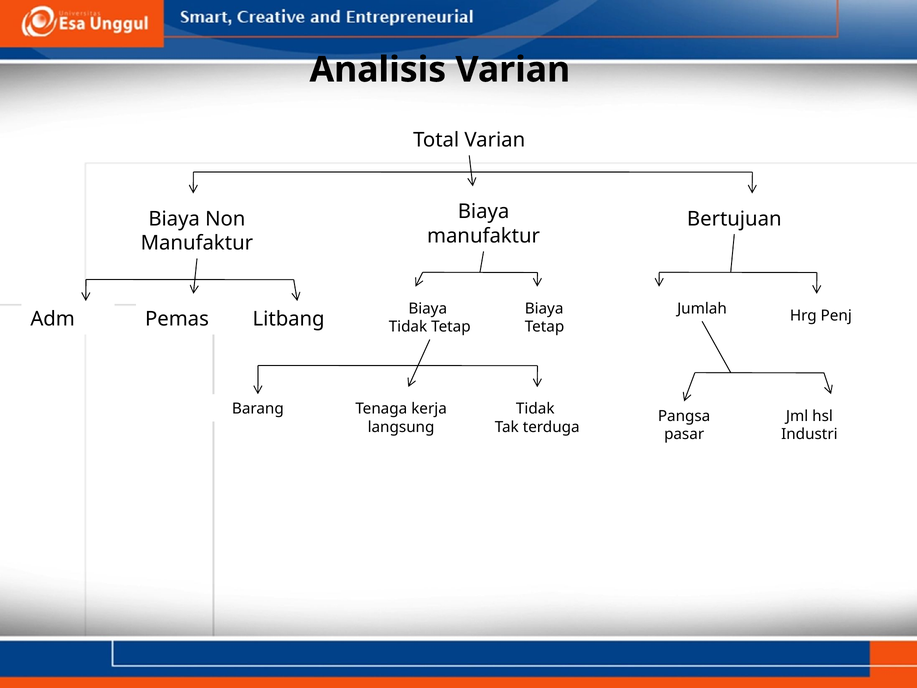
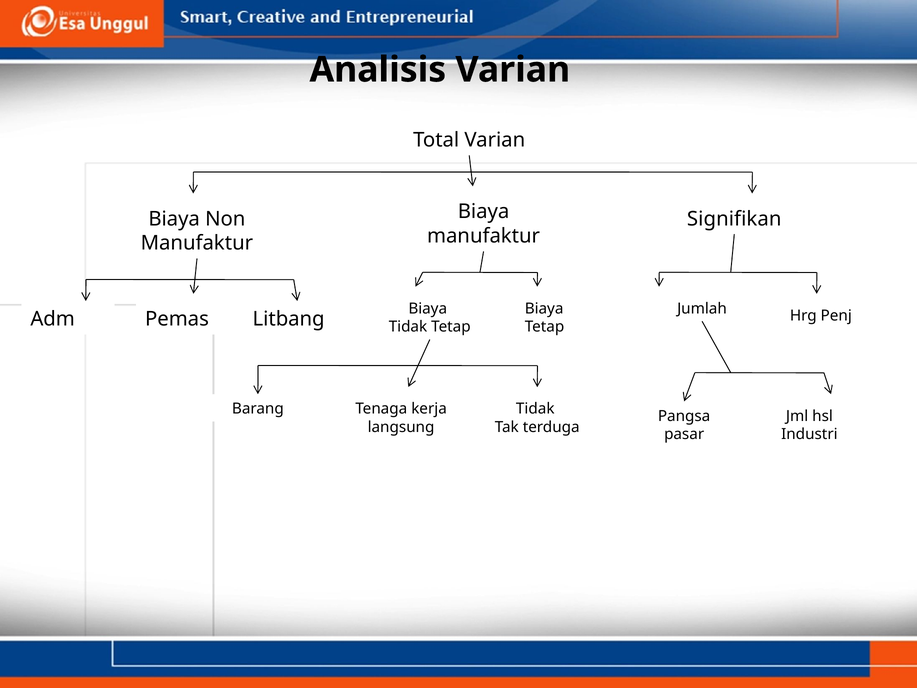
Bertujuan: Bertujuan -> Signifikan (734, 219)
